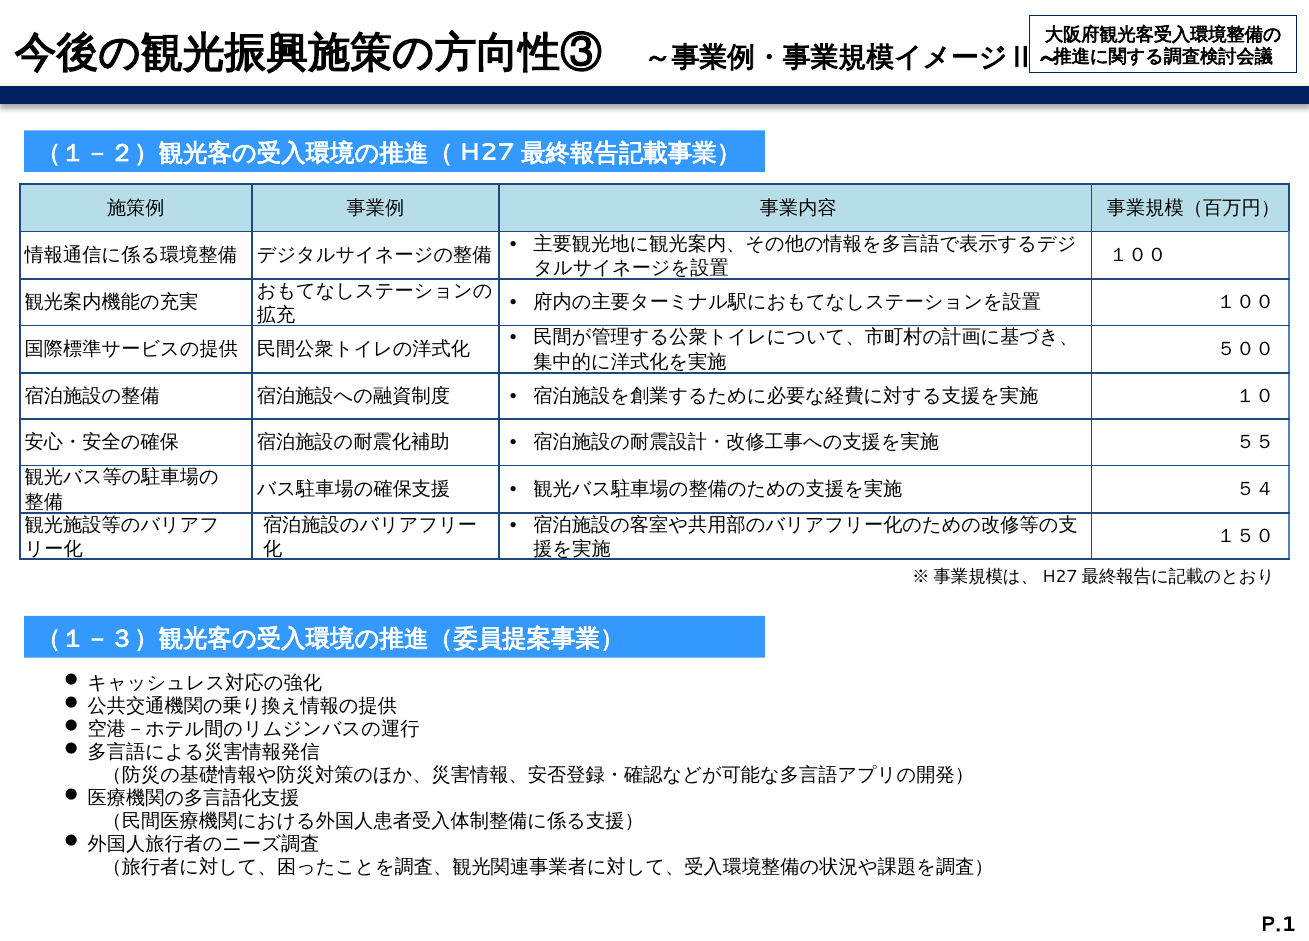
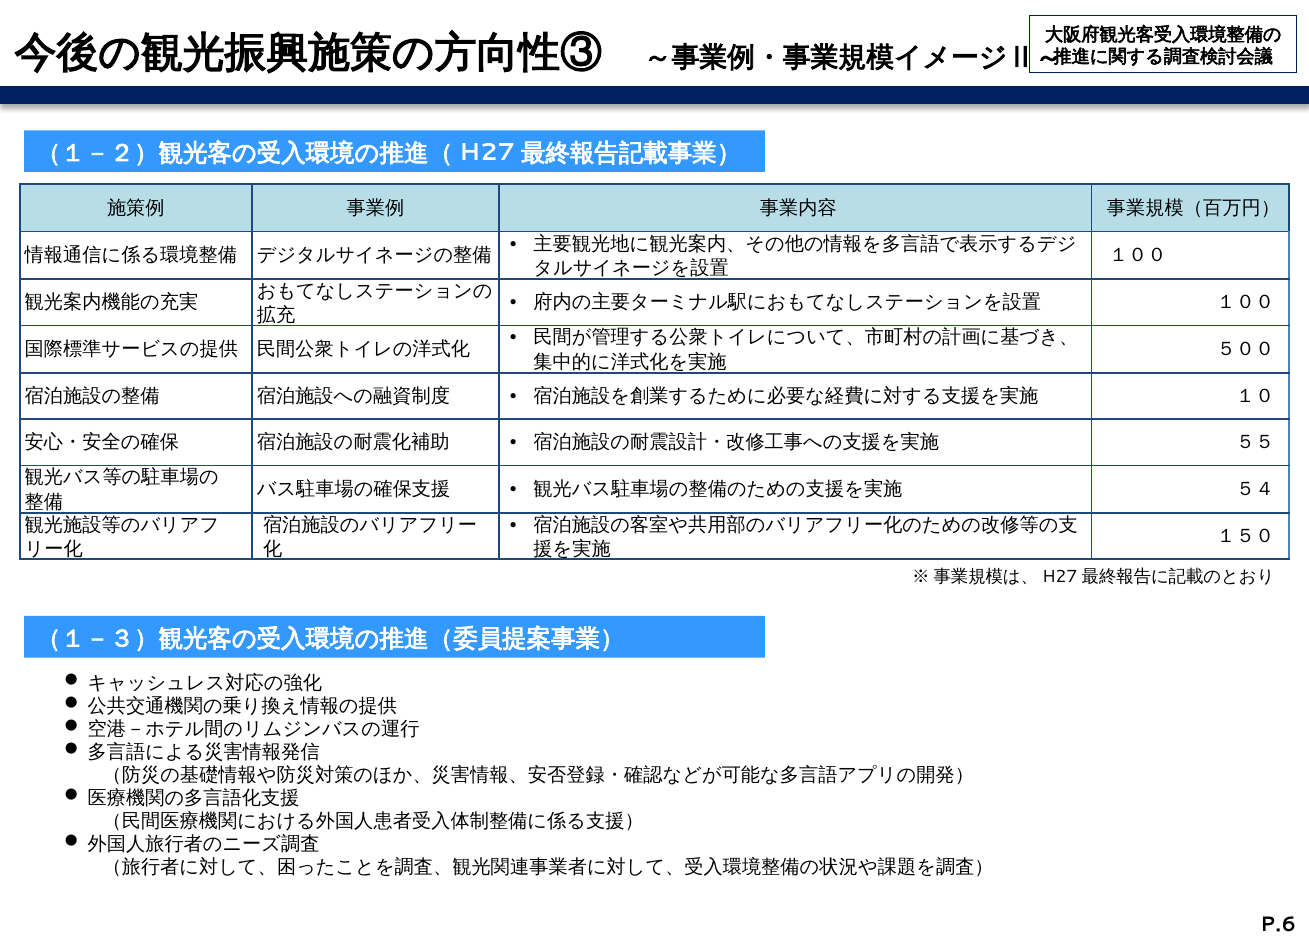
P.1: P.1 -> P.6 (1278, 925)
